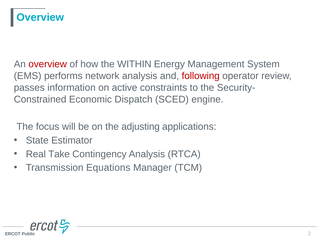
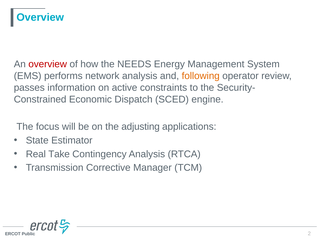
WITHIN: WITHIN -> NEEDS (134, 64)
following colour: red -> orange (201, 76)
Equations: Equations -> Corrective (108, 168)
